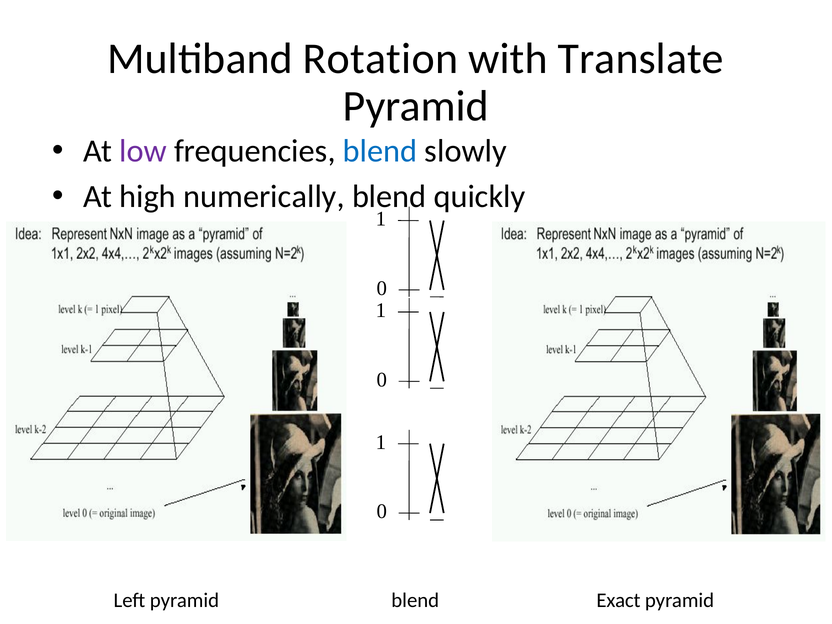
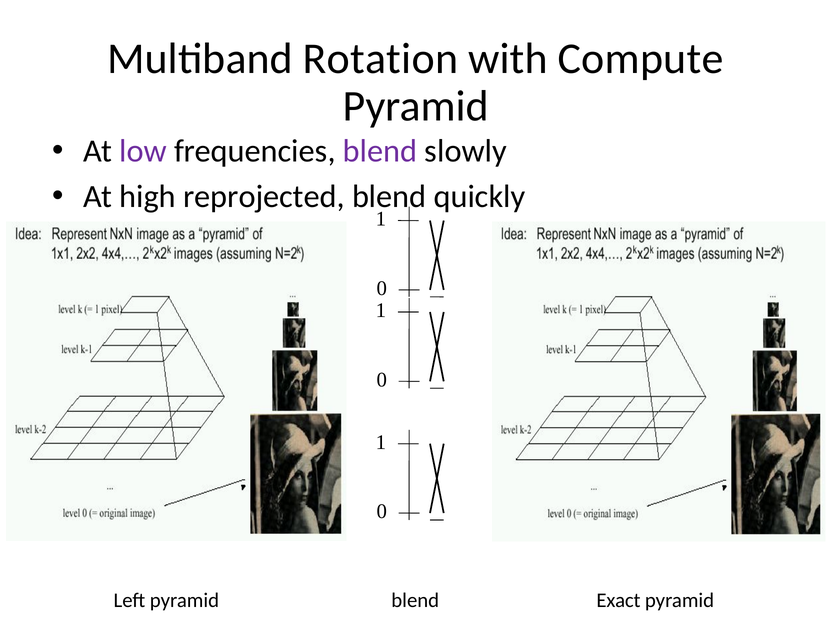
Translate: Translate -> Compute (641, 59)
blend colour: blue -> purple (380, 151)
numerically: numerically -> reprojected (264, 197)
